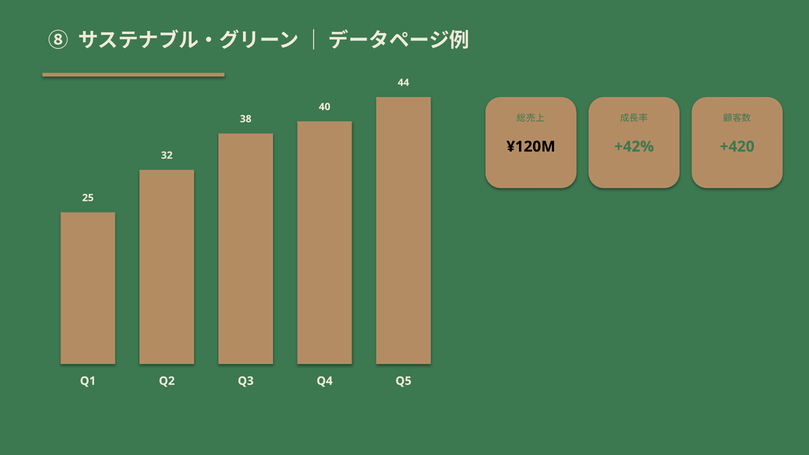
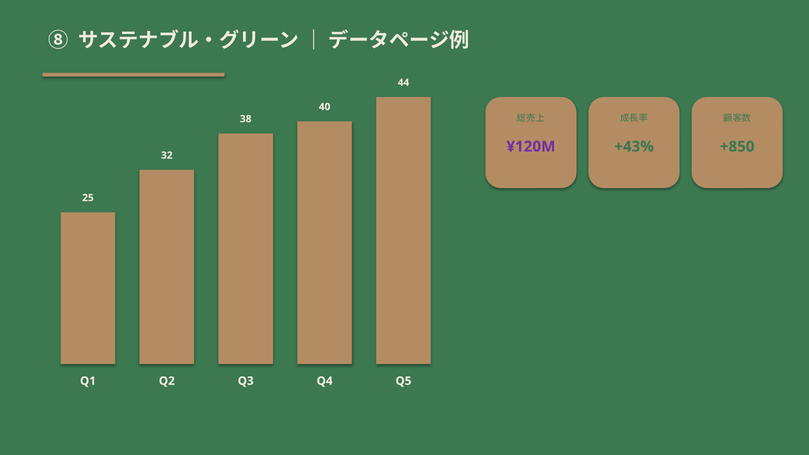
¥120M colour: black -> purple (531, 147)
+42%: +42% -> +43% (634, 147)
+420: +420 -> +850 (737, 147)
